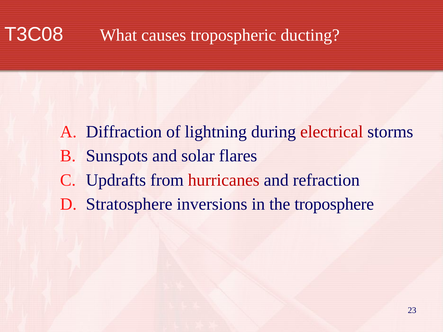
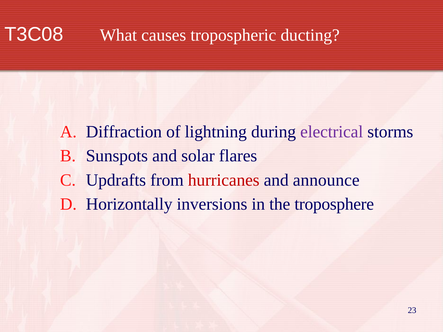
electrical colour: red -> purple (332, 132)
refraction: refraction -> announce (326, 180)
Stratosphere: Stratosphere -> Horizontally (129, 204)
